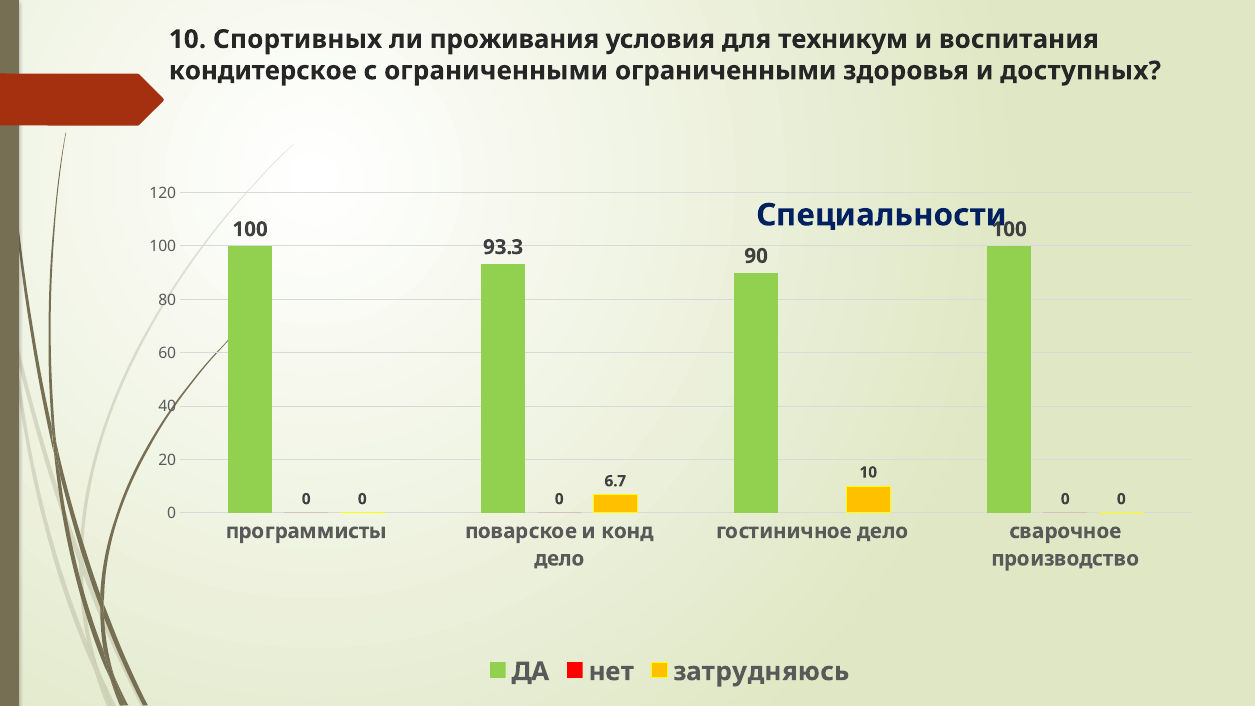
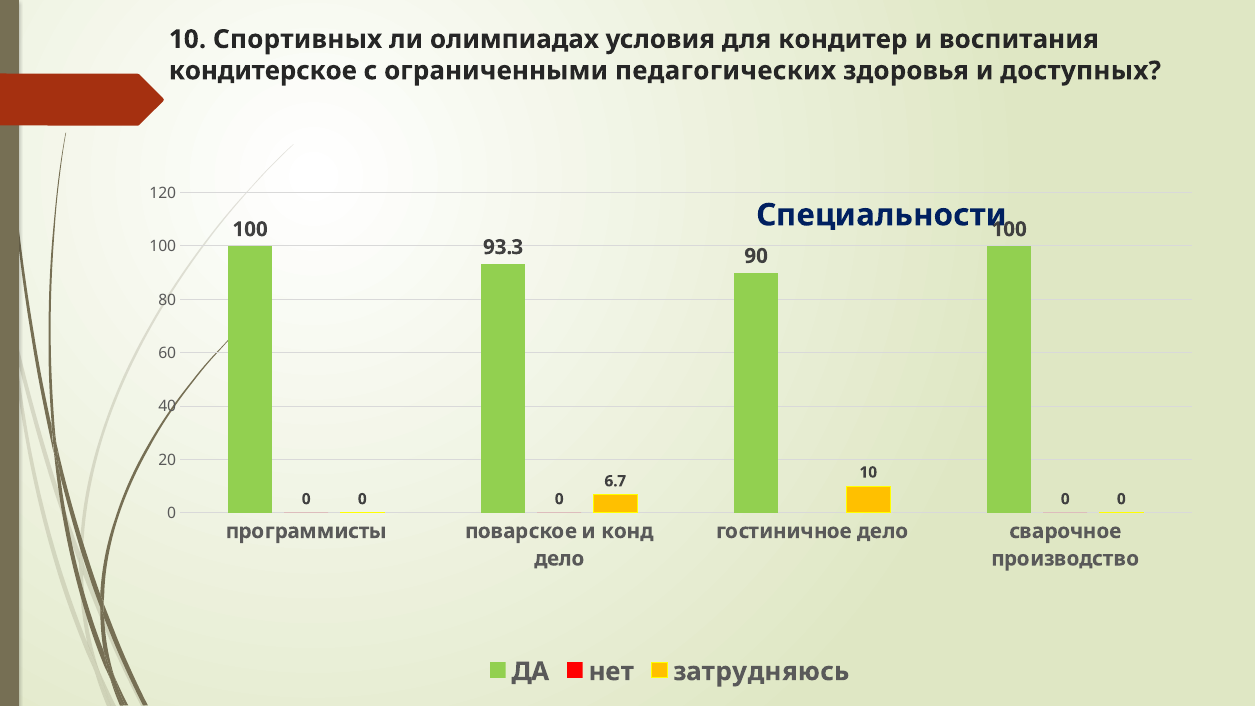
проживания: проживания -> олимпиадах (514, 39)
техникум: техникум -> кондитер (843, 39)
ограниченными ограниченными: ограниченными -> педагогических (726, 71)
